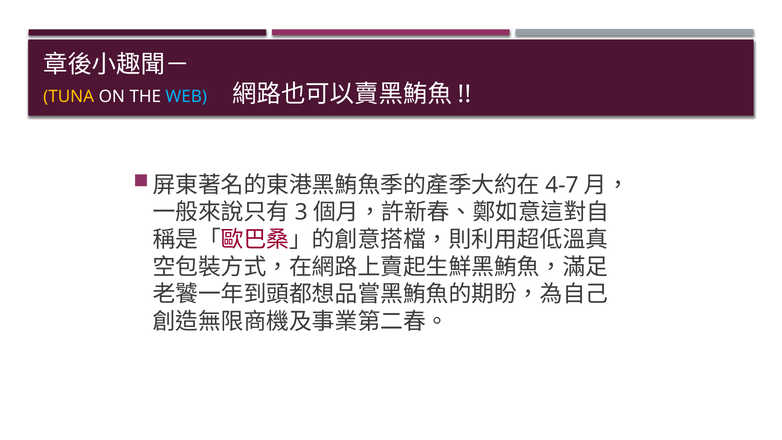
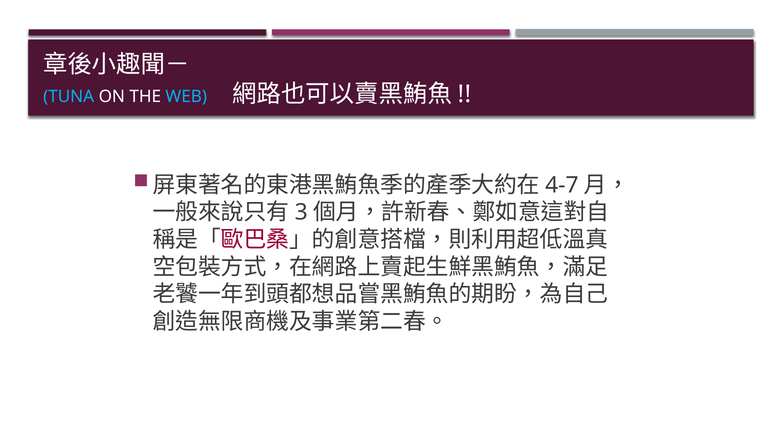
TUNA colour: yellow -> light blue (69, 97)
